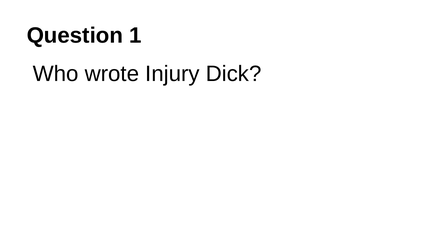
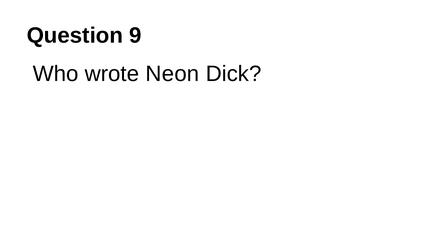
1: 1 -> 9 (135, 35)
Injury: Injury -> Neon (172, 74)
